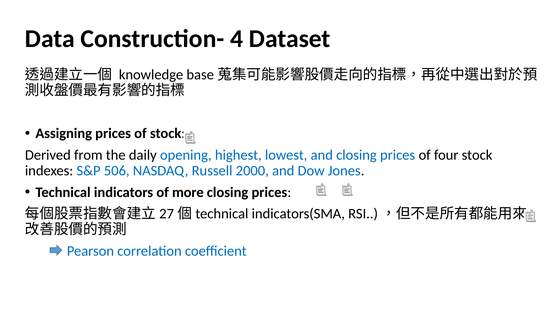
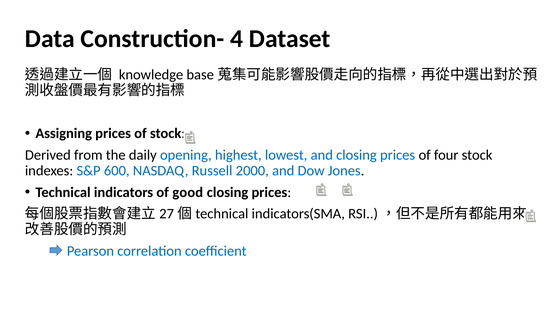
506: 506 -> 600 (117, 171)
more: more -> good (188, 192)
